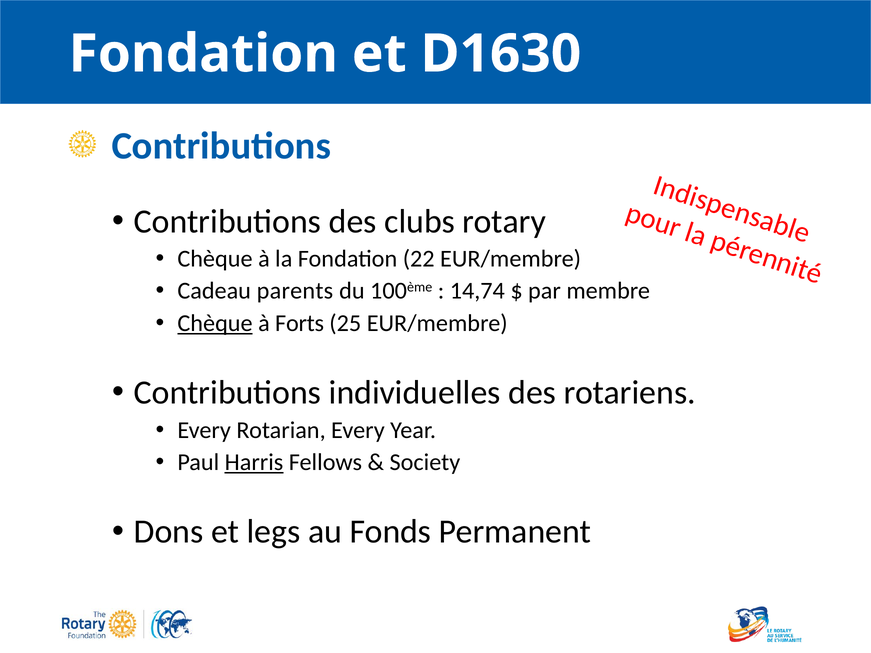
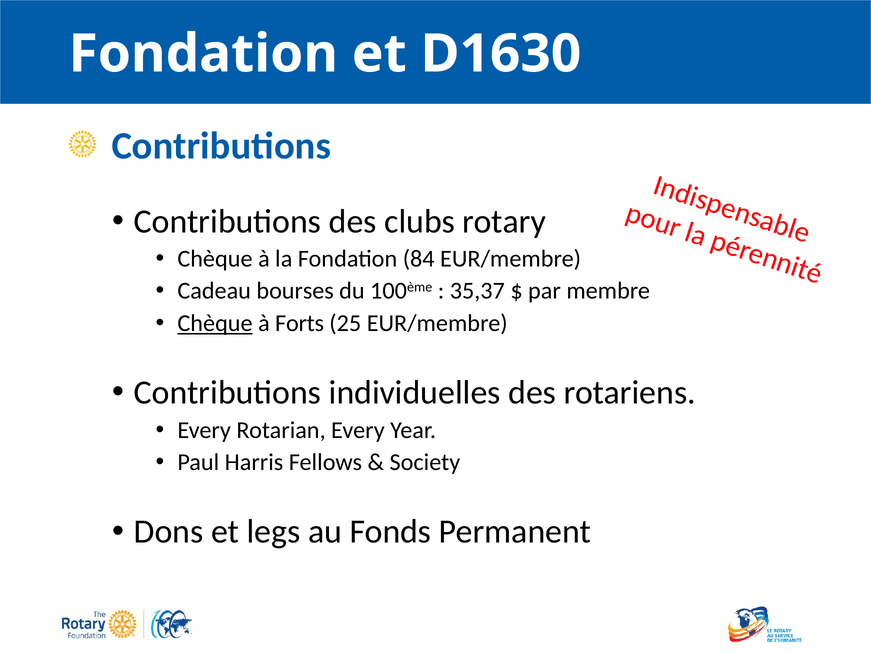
22: 22 -> 84 (419, 259)
parents: parents -> bourses (295, 291)
14,74: 14,74 -> 35,37 (477, 291)
Harris underline: present -> none (254, 462)
